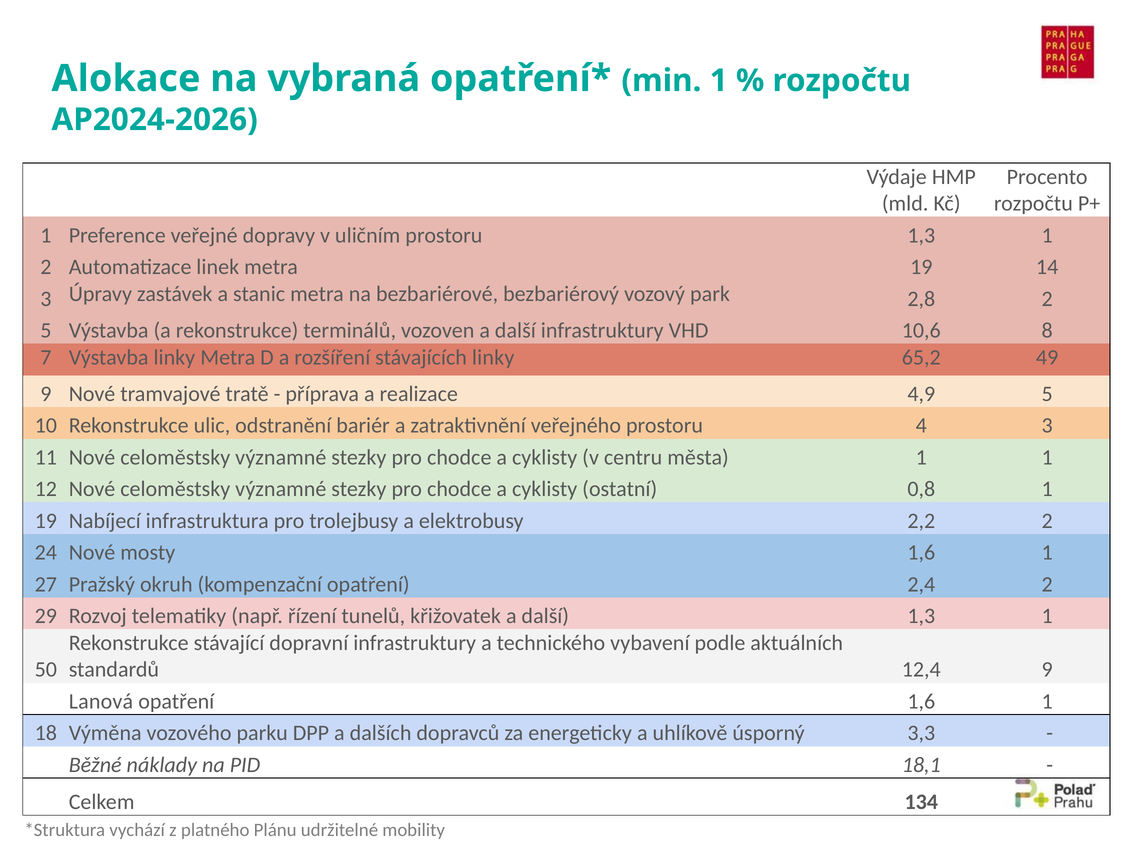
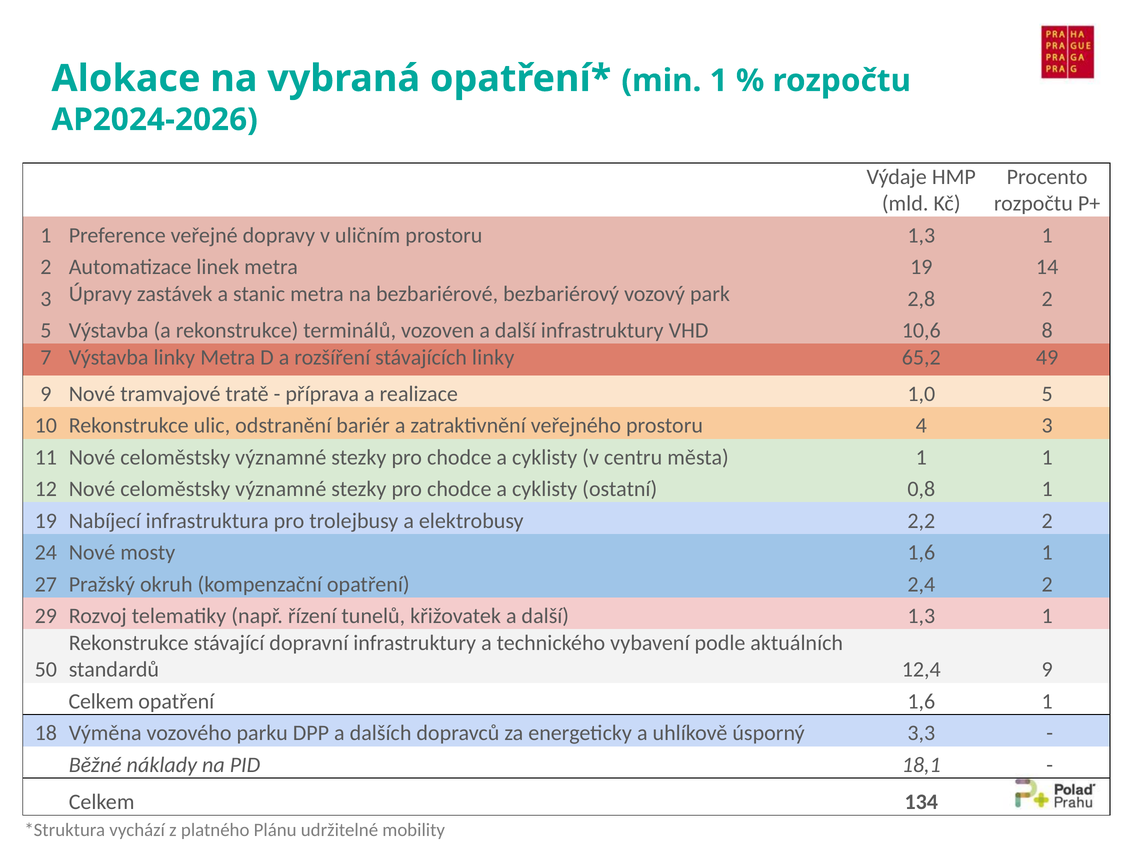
4,9: 4,9 -> 1,0 (921, 394)
Lanová: Lanová -> Celkem (101, 701)
